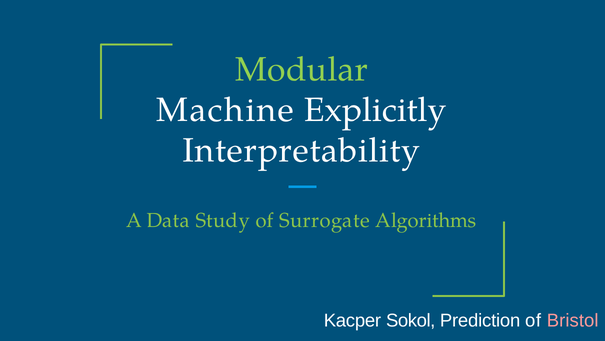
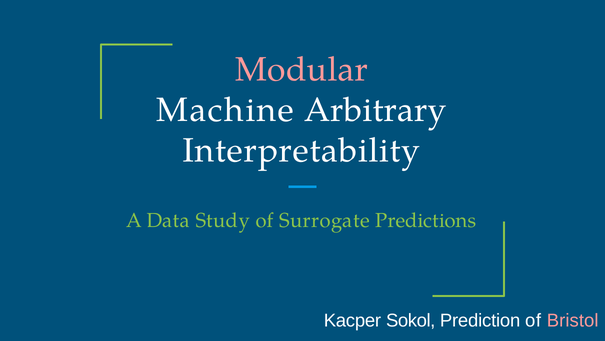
Modular colour: light green -> pink (302, 70)
Explicitly: Explicitly -> Arbitrary (375, 110)
Algorithms: Algorithms -> Predictions (426, 220)
